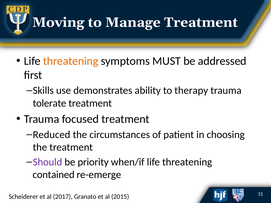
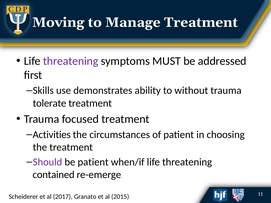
threatening colour: orange -> purple (71, 61)
therapy: therapy -> without (191, 91)
Reduced: Reduced -> Activities (52, 135)
be priority: priority -> patient (93, 162)
